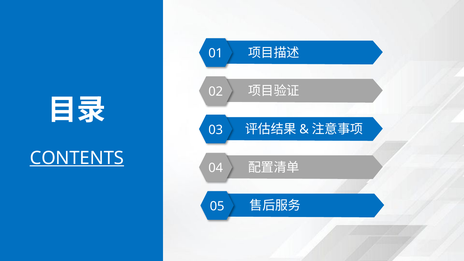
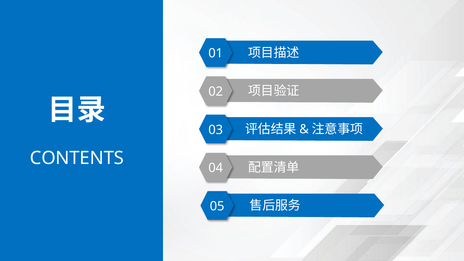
CONTENTS underline: present -> none (77, 158)
